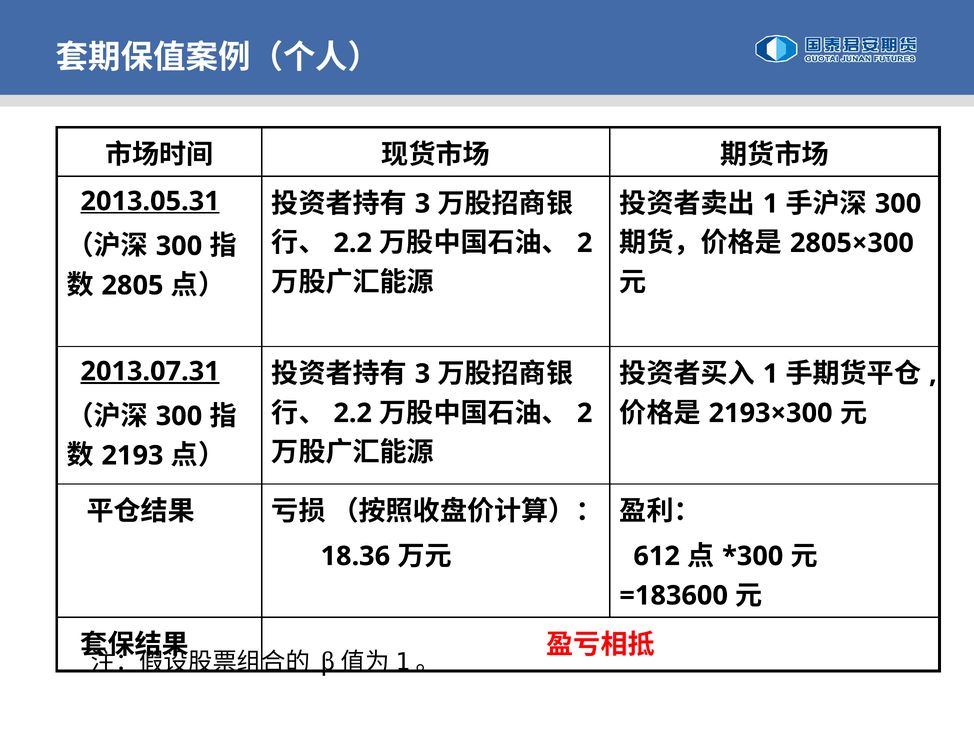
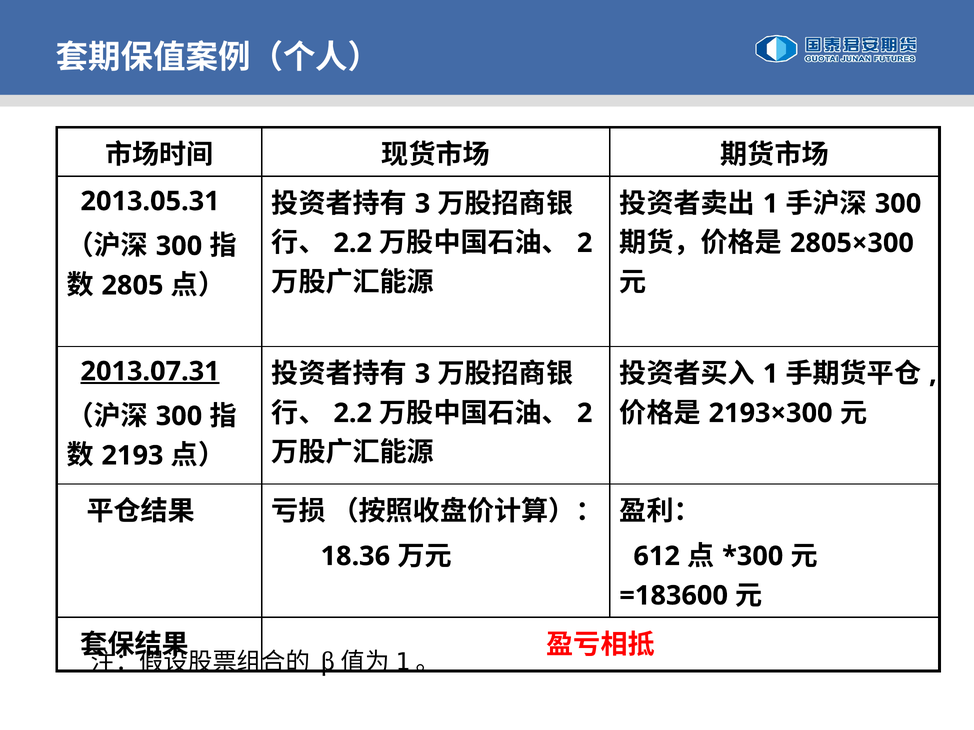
2013.05.31 underline: present -> none (150, 201)
